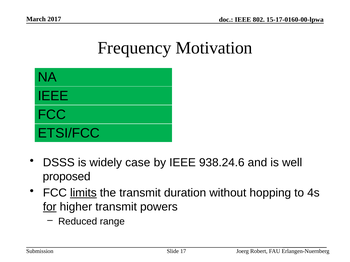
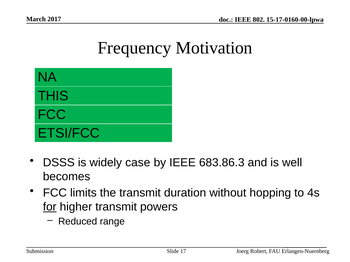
IEEE: IEEE -> THIS (53, 96)
938.24.6: 938.24.6 -> 683.86.3 (222, 163)
proposed: proposed -> becomes (67, 177)
limits underline: present -> none (83, 193)
